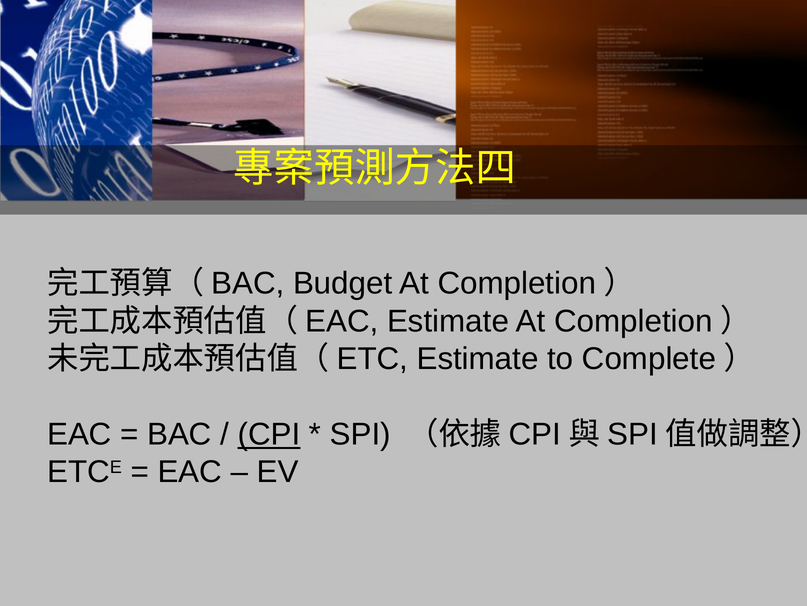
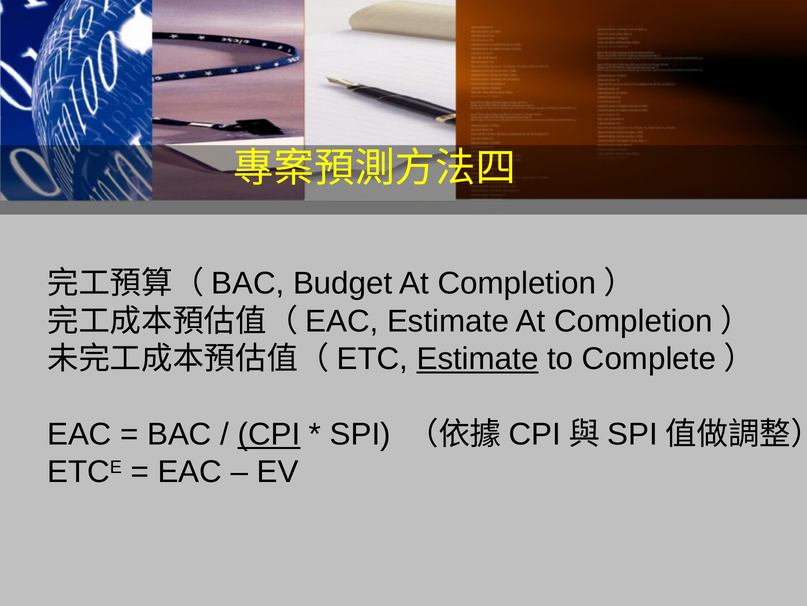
Estimate underline: none -> present (478, 358)
